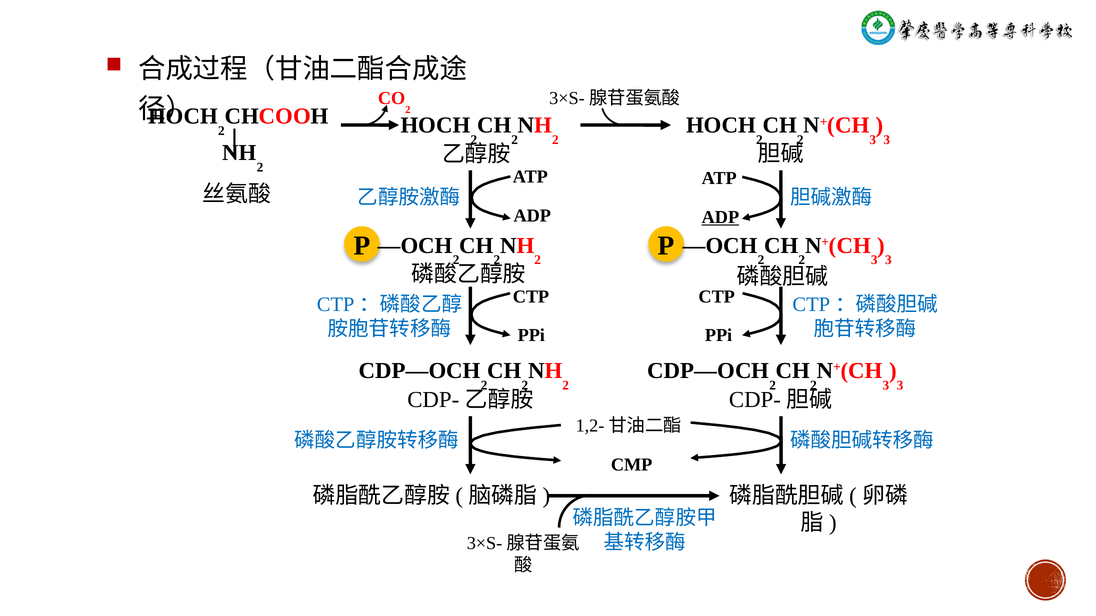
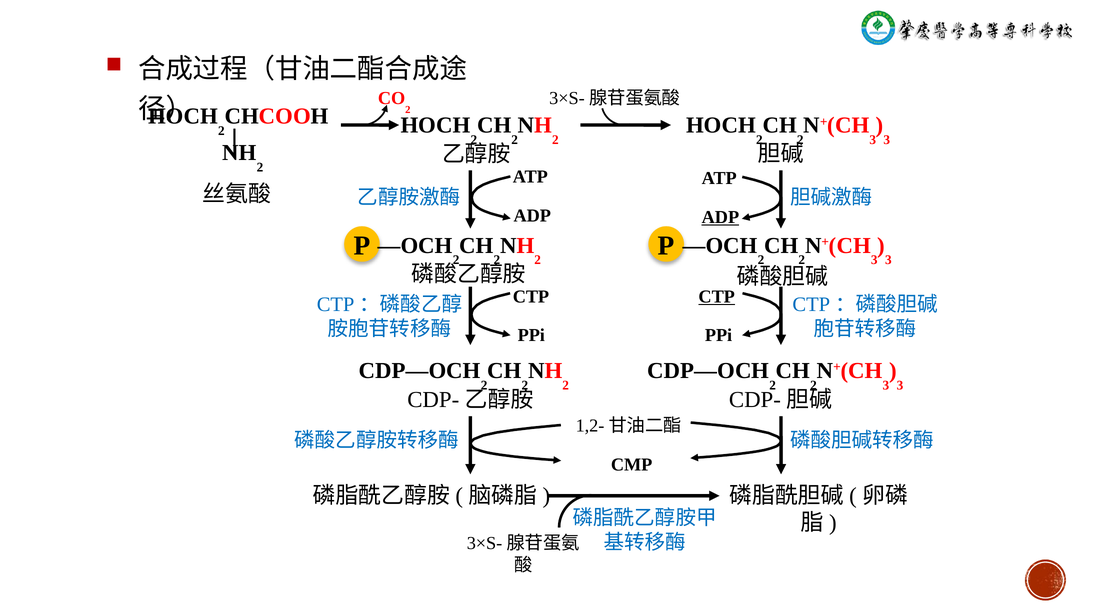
CTP underline: none -> present (717, 297)
